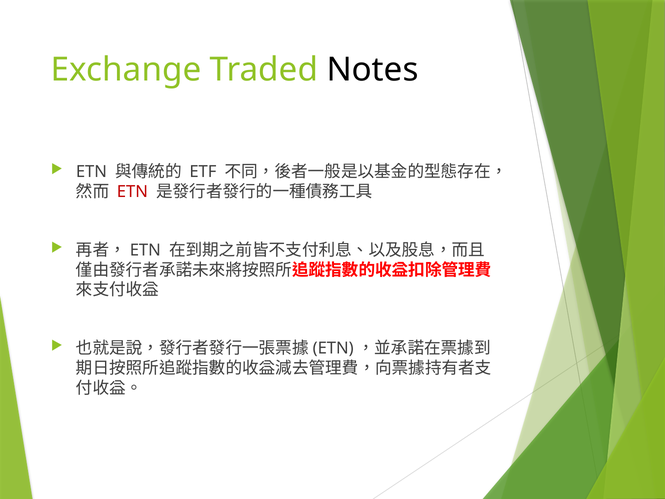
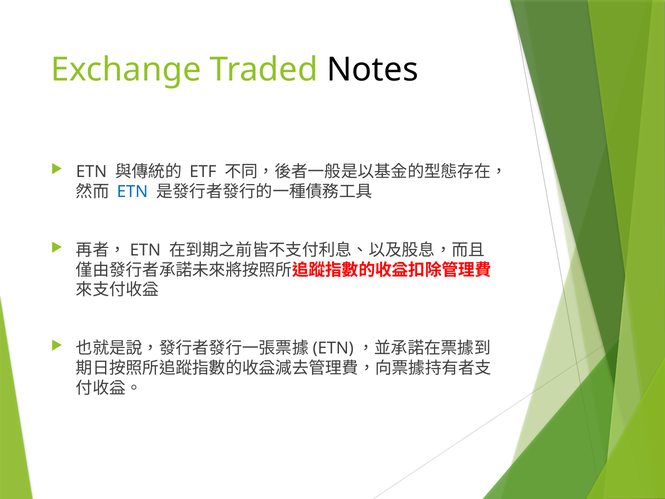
ETN colour: red -> blue (132, 192)
